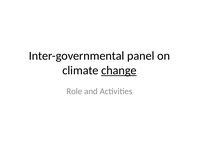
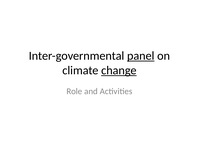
panel underline: none -> present (141, 56)
